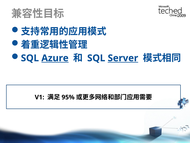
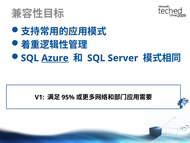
Server underline: present -> none (123, 58)
